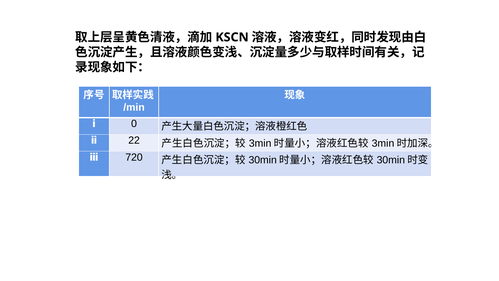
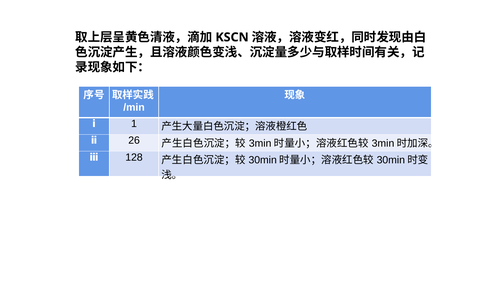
0: 0 -> 1 (134, 123)
22: 22 -> 26 (134, 140)
720: 720 -> 128 (134, 157)
